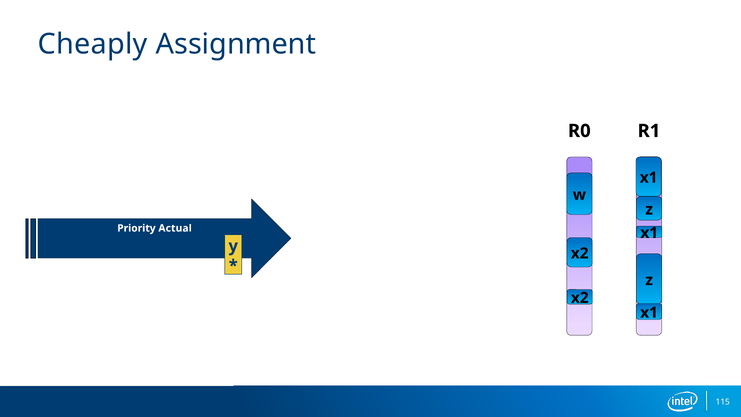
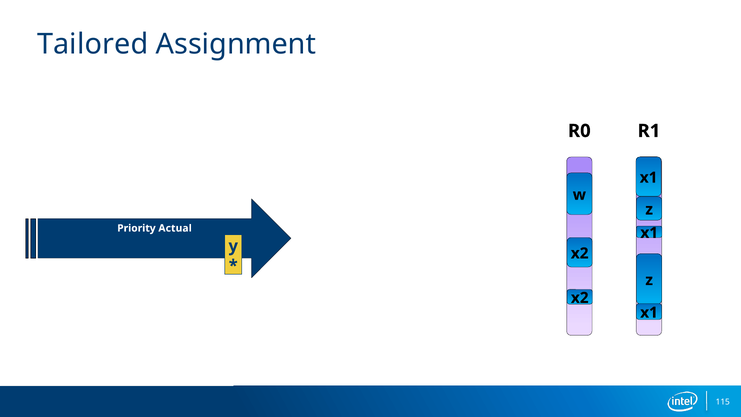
Cheaply: Cheaply -> Tailored (93, 44)
